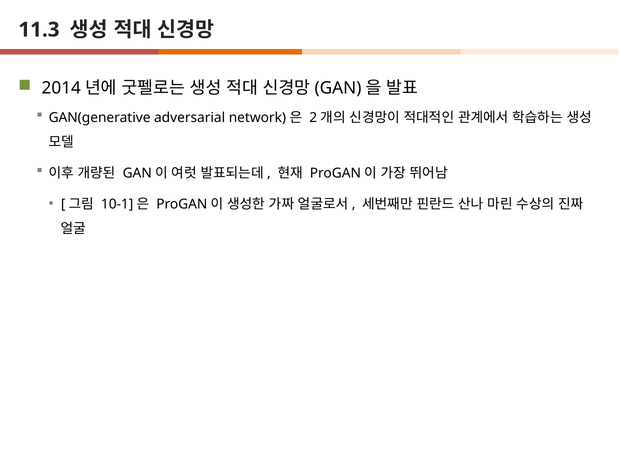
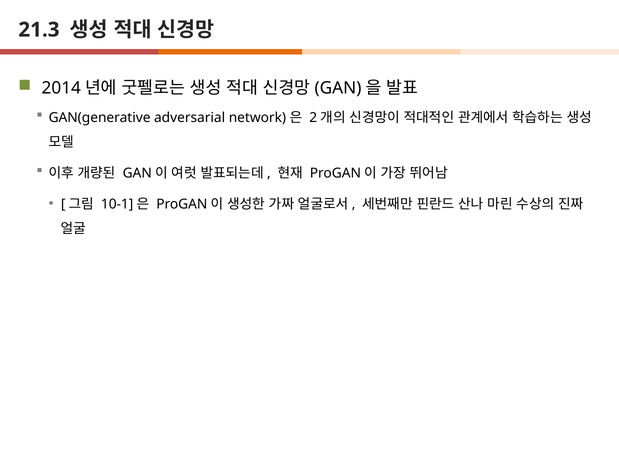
11.3: 11.3 -> 21.3 (39, 30)
